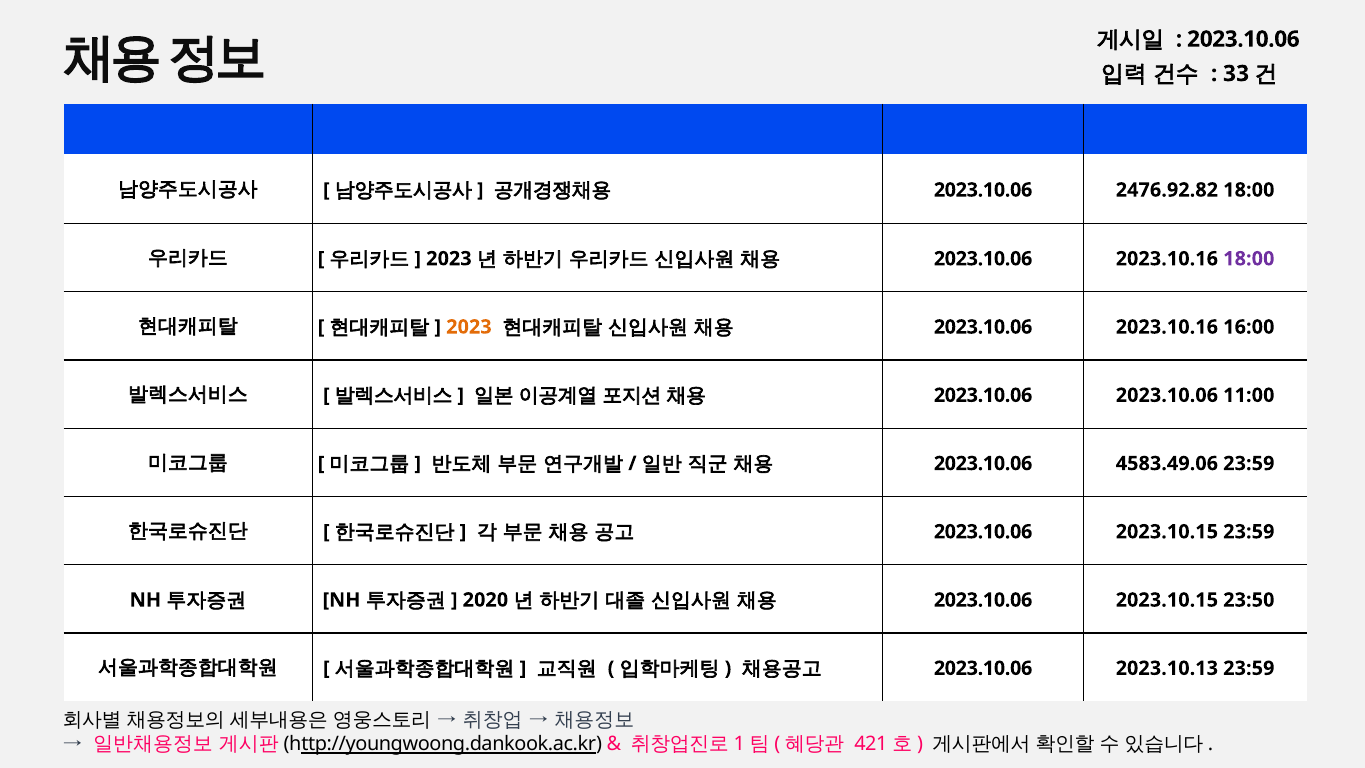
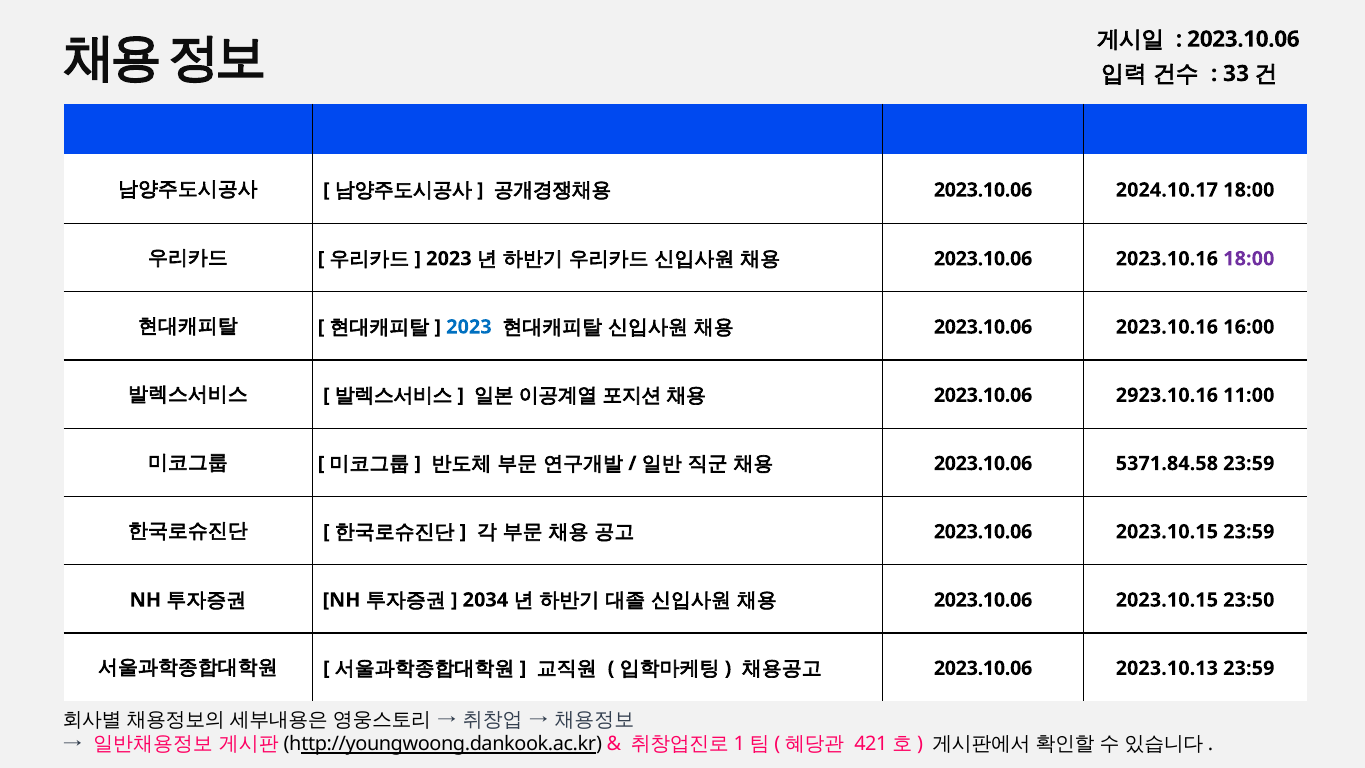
2476.92.82: 2476.92.82 -> 2024.10.17 (1167, 190)
2023 colour: orange -> blue (469, 327)
2023.10.06 2023.10.06: 2023.10.06 -> 2923.10.16 (1167, 395)
4583.49.06: 4583.49.06 -> 5371.84.58 (1167, 463)
2020: 2020 -> 2034 (485, 600)
